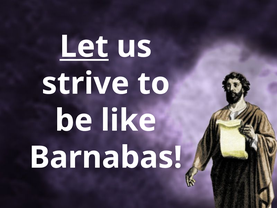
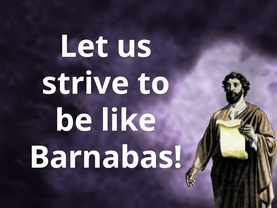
Let underline: present -> none (84, 47)
